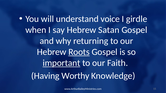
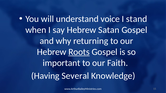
girdle: girdle -> stand (137, 19)
important underline: present -> none (61, 63)
Worthy: Worthy -> Several (75, 76)
